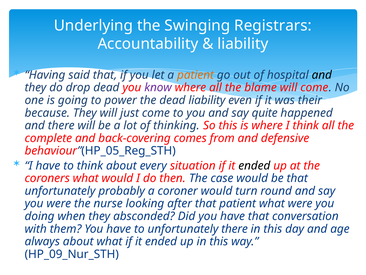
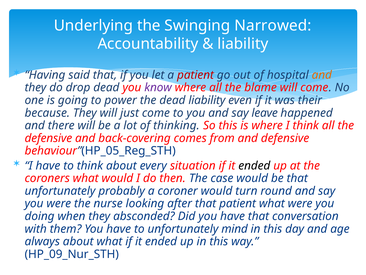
Registrars: Registrars -> Narrowed (273, 26)
patient colour: orange -> red (196, 75)
and colour: black -> orange (322, 75)
quite: quite -> leave (265, 113)
complete: complete -> defensive (48, 138)
unfortunately there: there -> mind (235, 229)
